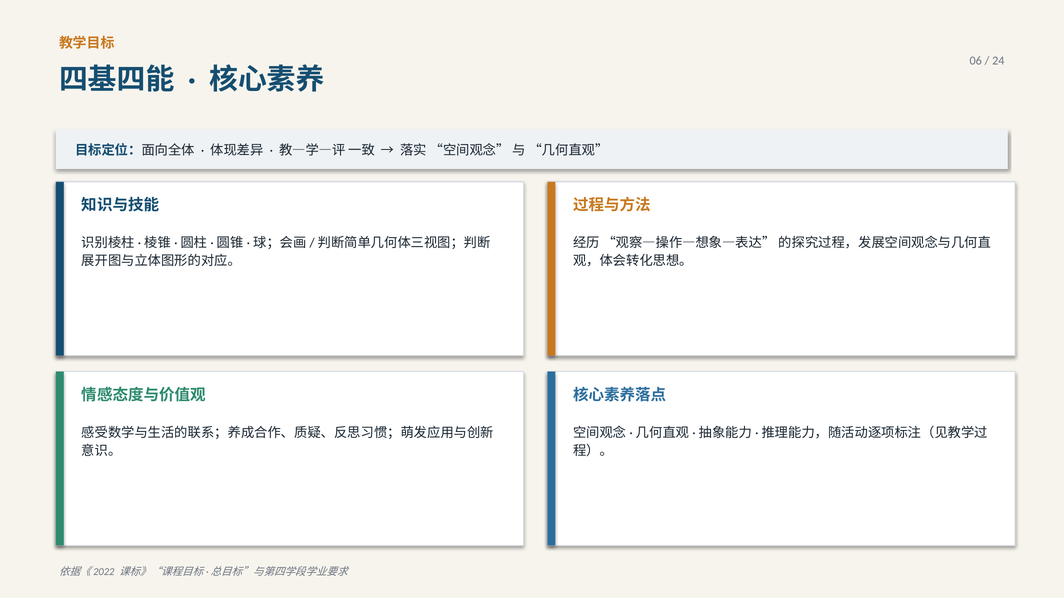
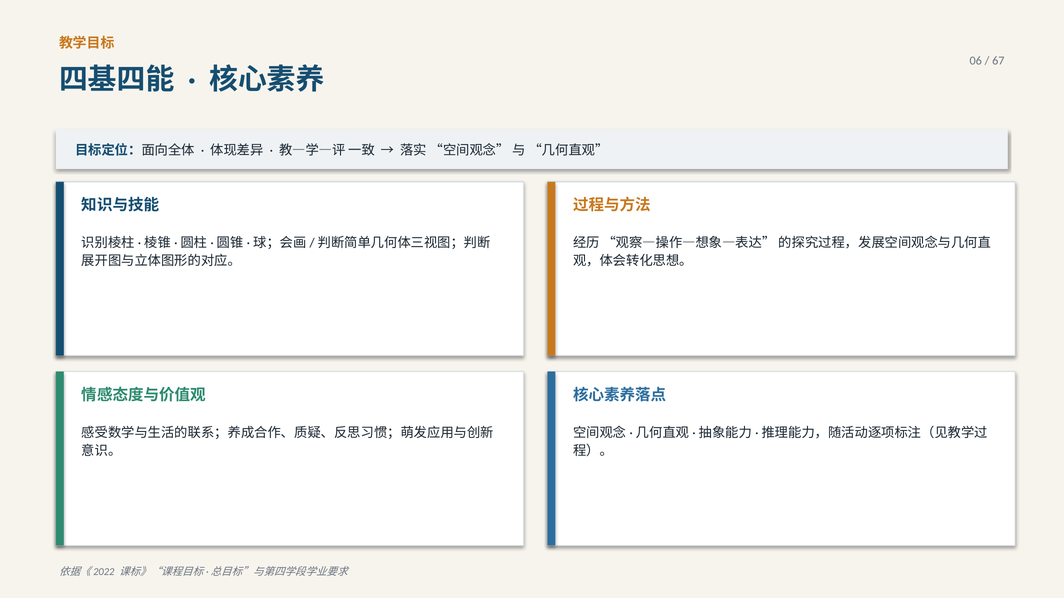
24: 24 -> 67 (998, 61)
